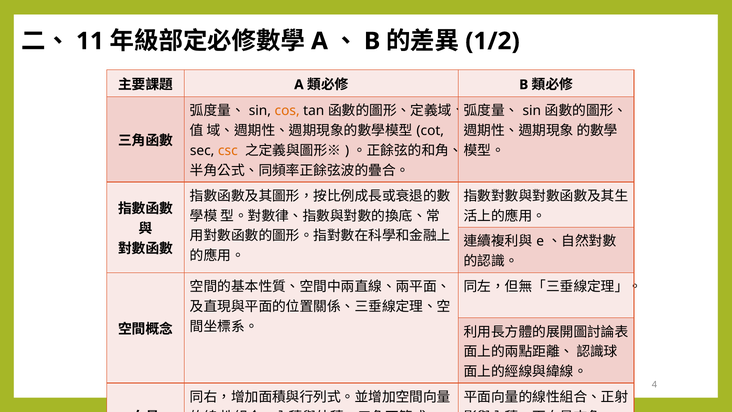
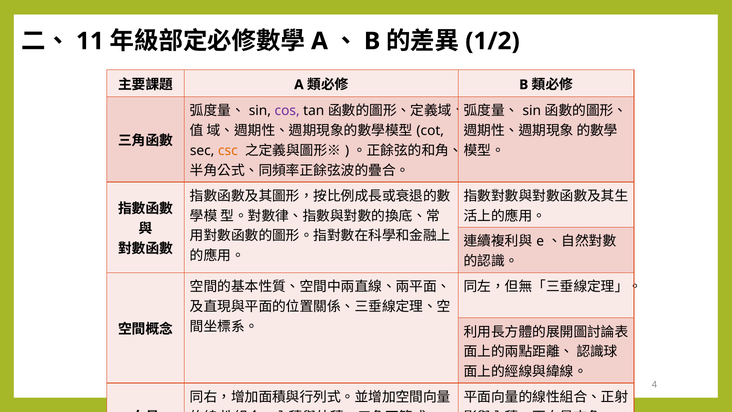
cos colour: orange -> purple (287, 111)
